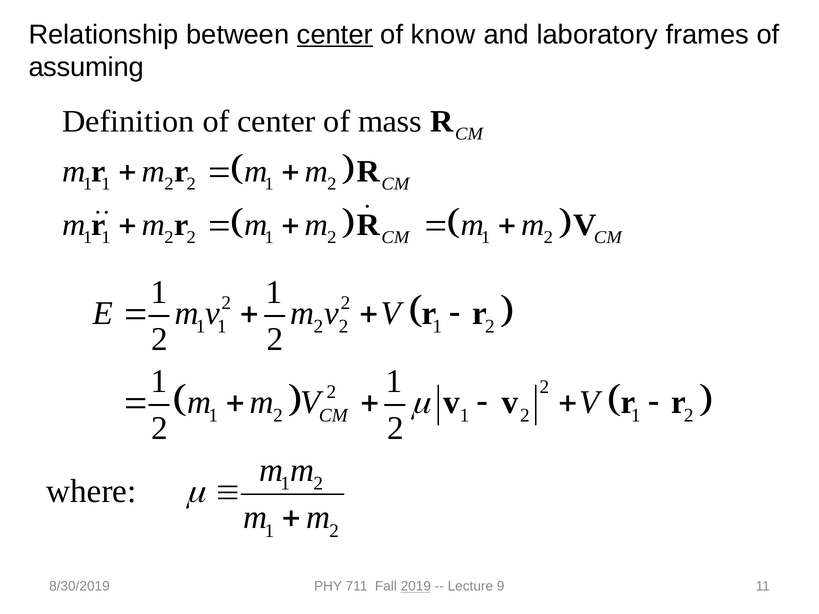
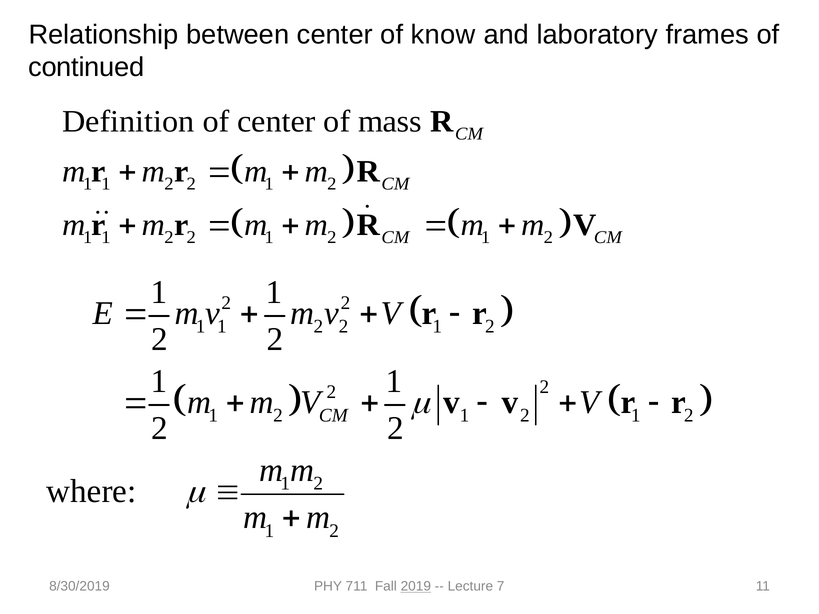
center underline: present -> none (335, 35)
assuming: assuming -> continued (86, 67)
9: 9 -> 7 (501, 587)
